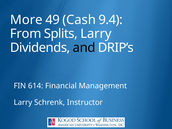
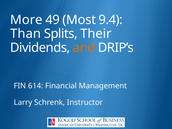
Cash: Cash -> Most (79, 20)
From: From -> Than (26, 34)
Splits Larry: Larry -> Their (96, 34)
and colour: black -> orange (84, 48)
